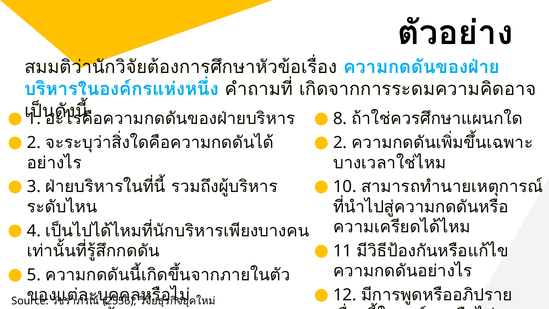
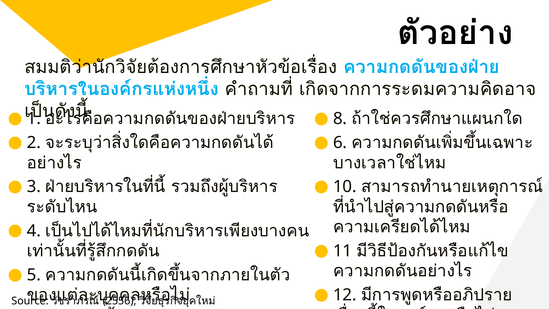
2: 2 -> 6 (340, 143)
